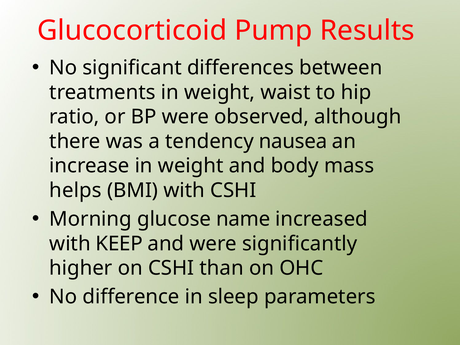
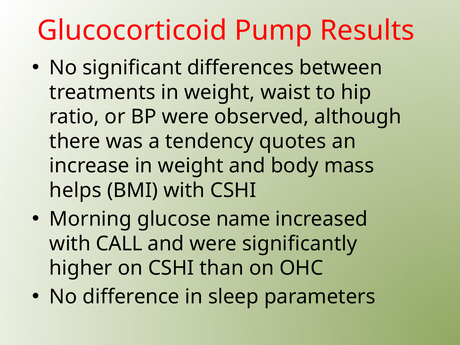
nausea: nausea -> quotes (293, 141)
KEEP: KEEP -> CALL (119, 244)
